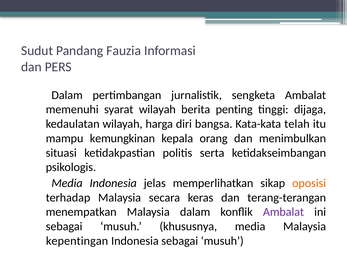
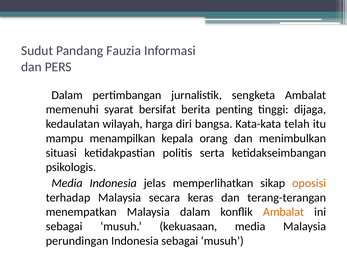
syarat wilayah: wilayah -> bersifat (157, 110)
kemungkinan: kemungkinan -> menampilkan (122, 138)
Ambalat colour: purple -> orange (283, 212)
khususnya: khususnya -> kekuasaan (188, 227)
kepentingan: kepentingan -> perundingan (77, 241)
